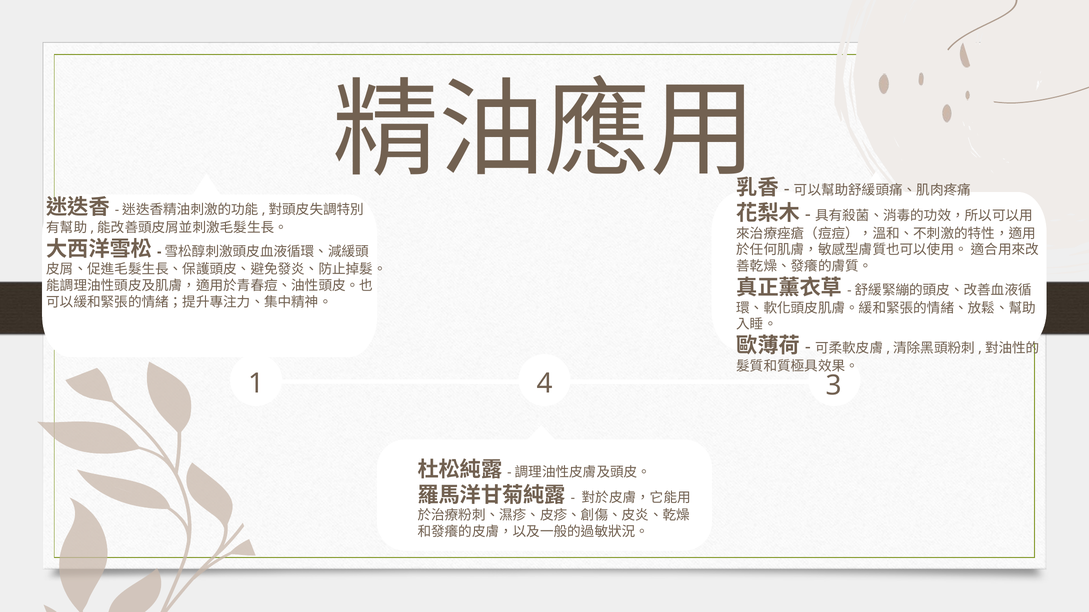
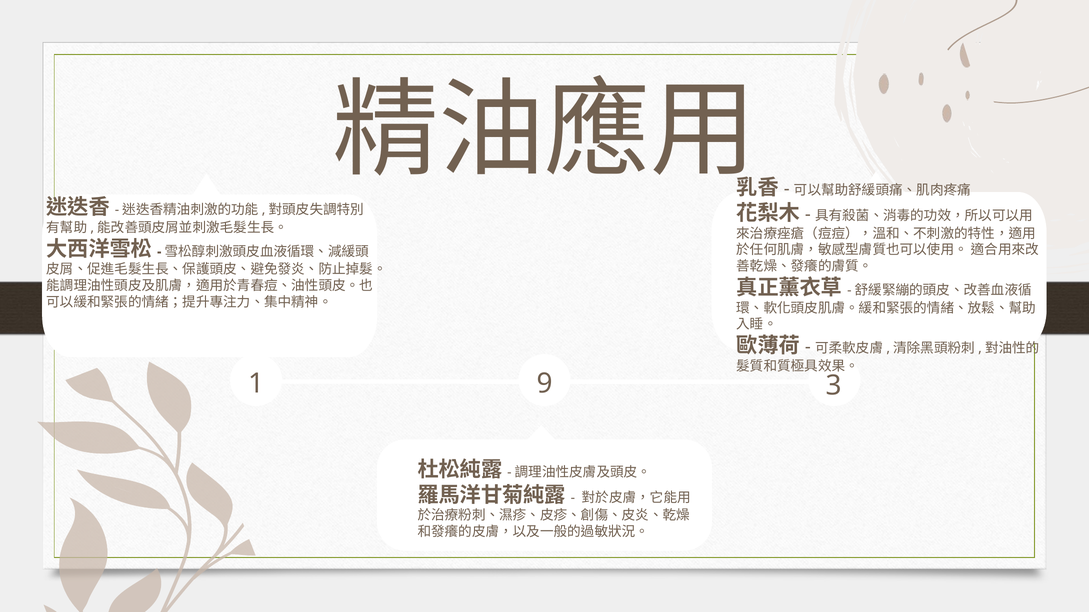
4: 4 -> 9 (545, 384)
